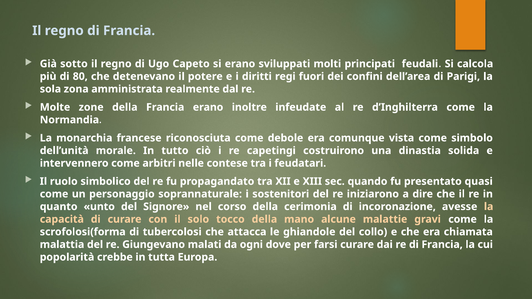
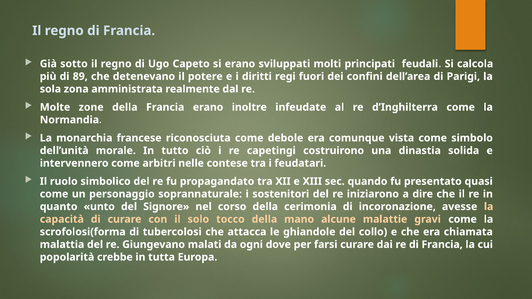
80: 80 -> 89 (80, 76)
